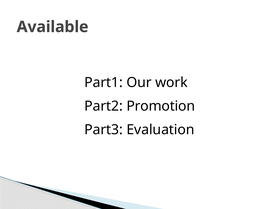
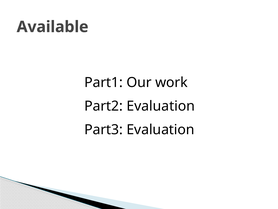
Part2 Promotion: Promotion -> Evaluation (161, 106)
